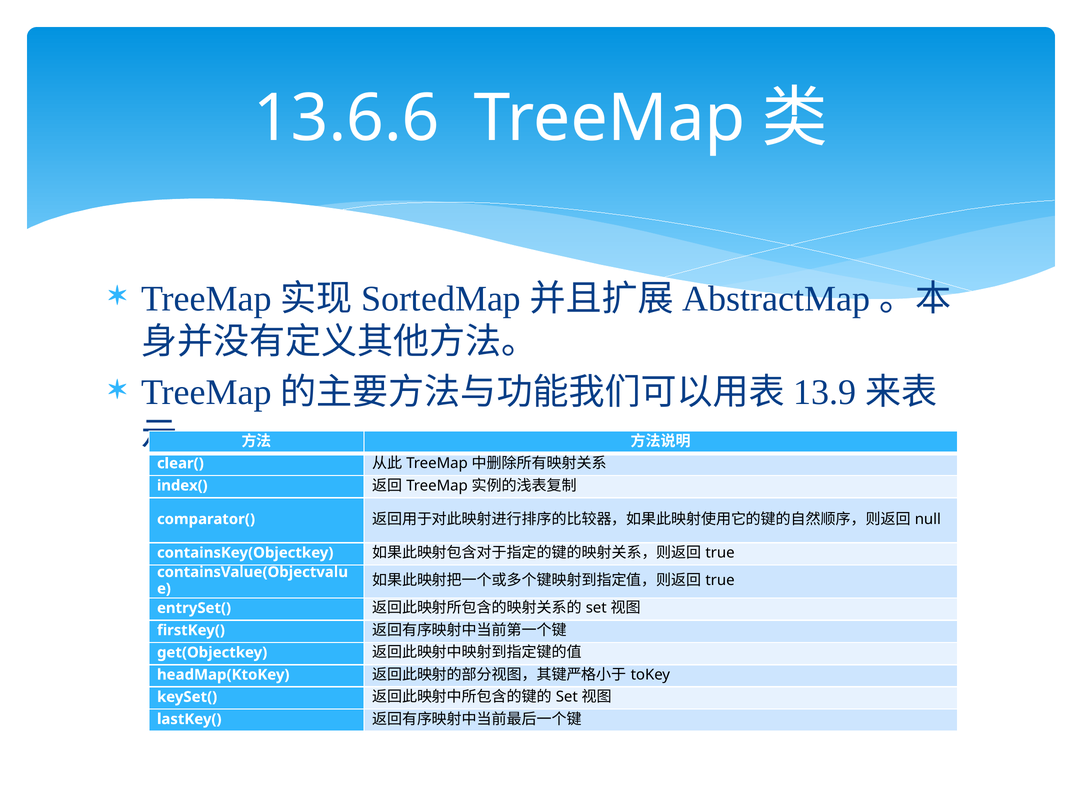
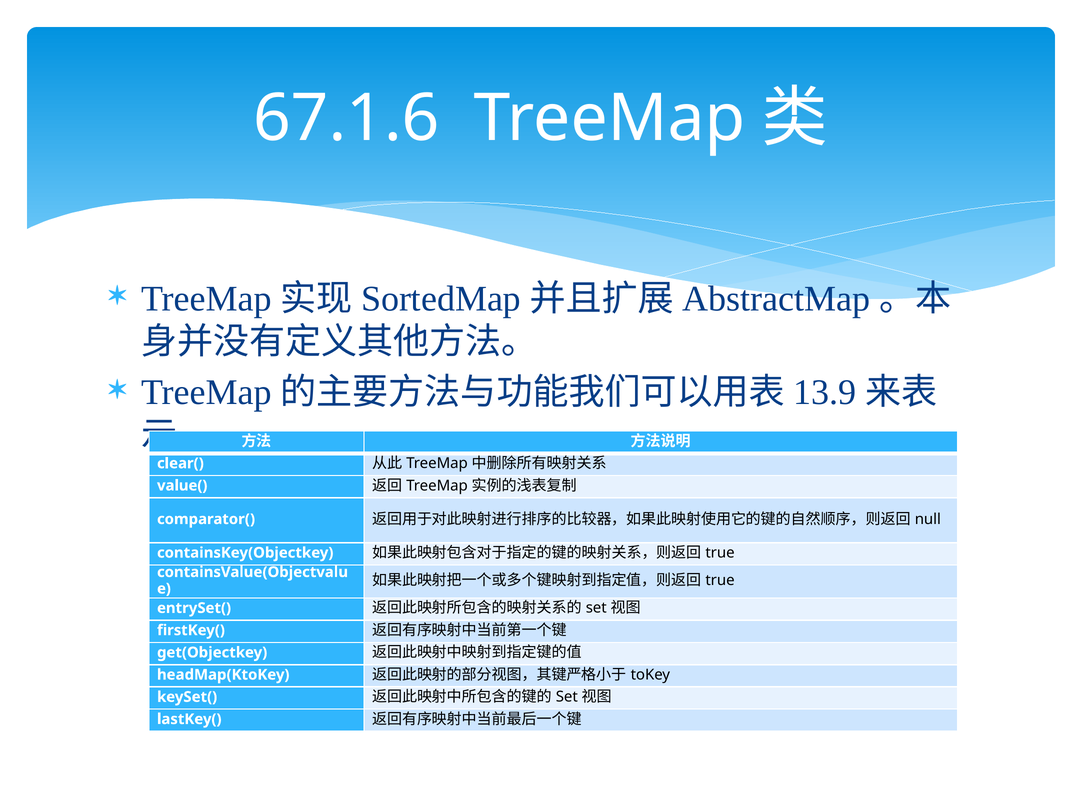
13.6.6: 13.6.6 -> 67.1.6 (346, 119)
index(: index( -> value( (182, 485)
